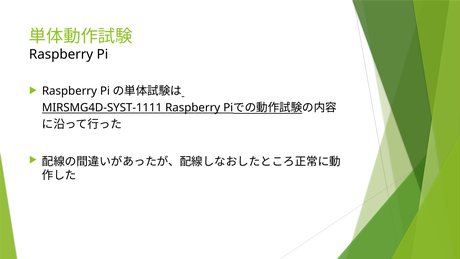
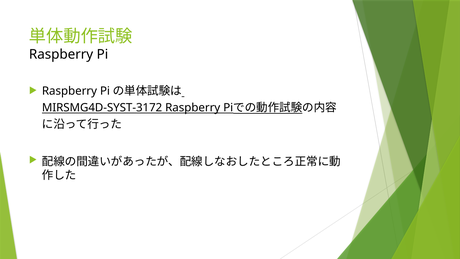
MIRSMG4D-SYST-1111: MIRSMG4D-SYST-1111 -> MIRSMG4D-SYST-3172 (102, 108)
